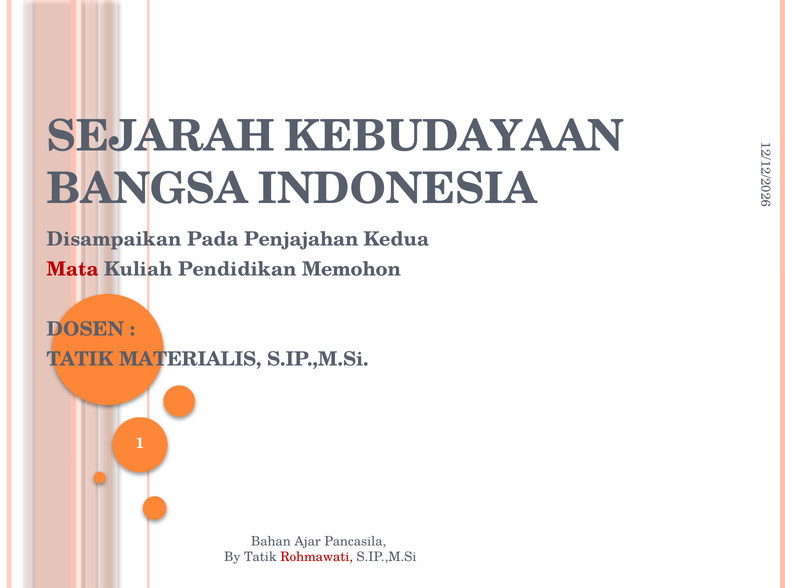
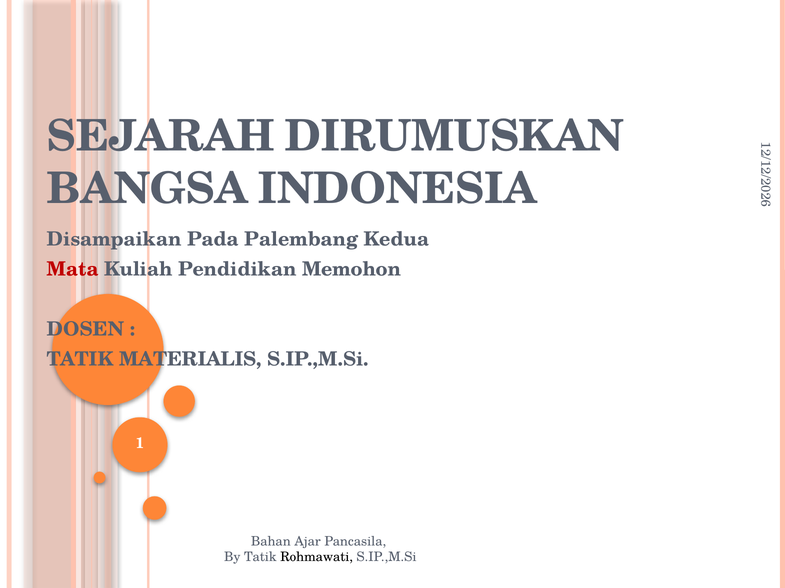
KEBUDAYAAN: KEBUDAYAAN -> DIRUMUSKAN (454, 137)
Penjajahan: Penjajahan -> Palembang (301, 239)
Rohmawati colour: red -> black (317, 558)
